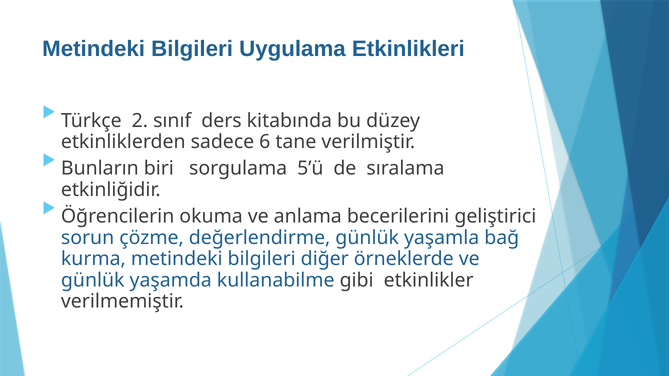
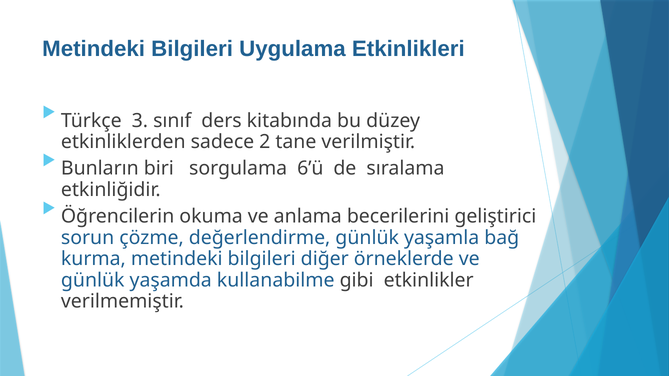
2: 2 -> 3 (140, 121)
6: 6 -> 2 (265, 142)
5’ü: 5’ü -> 6’ü (310, 169)
